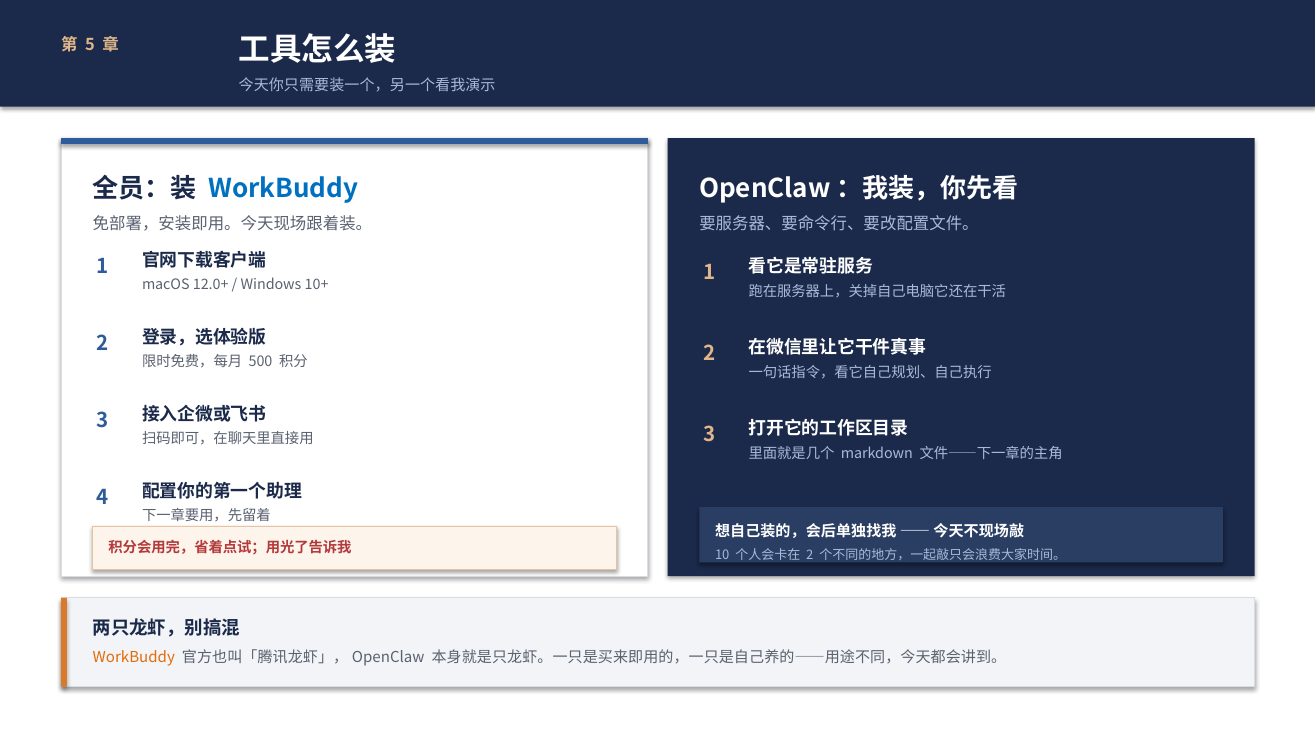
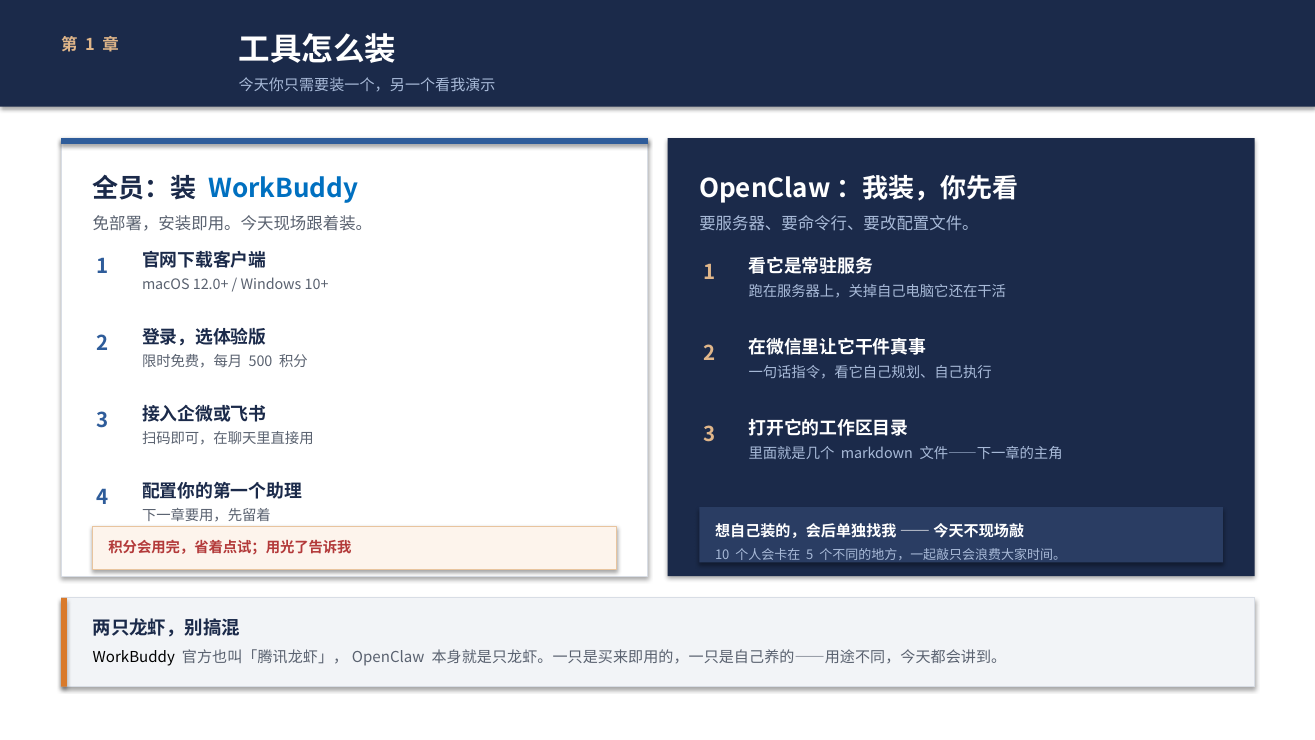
5: 5 -> 1 (90, 46)
2: 2 -> 5 (810, 555)
WorkBuddy colour: orange -> black (134, 657)
